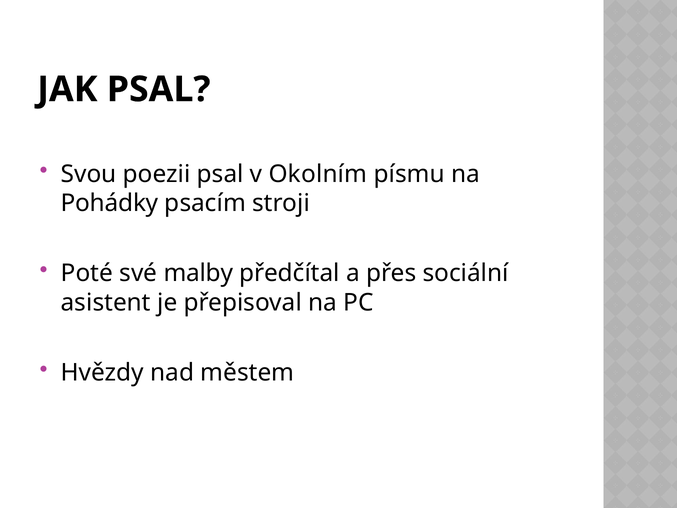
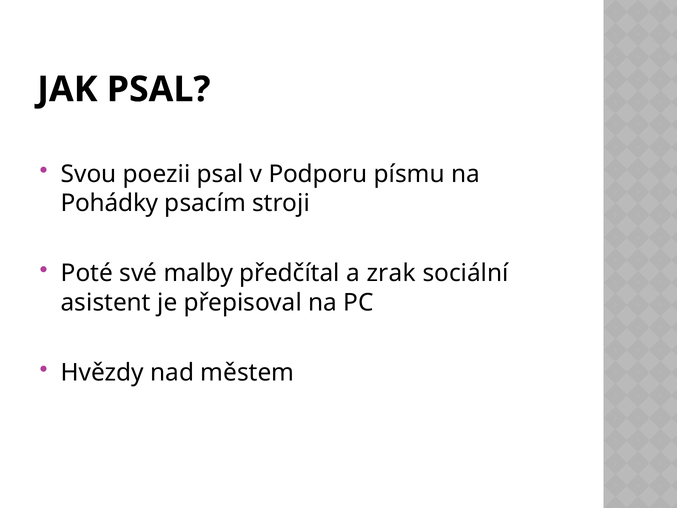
Okolním: Okolním -> Podporu (318, 174)
přes: přes -> zrak (391, 273)
